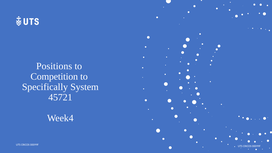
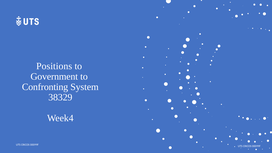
Competition: Competition -> Government (54, 76)
Specifically: Specifically -> Confronting (45, 87)
45721: 45721 -> 38329 (60, 97)
